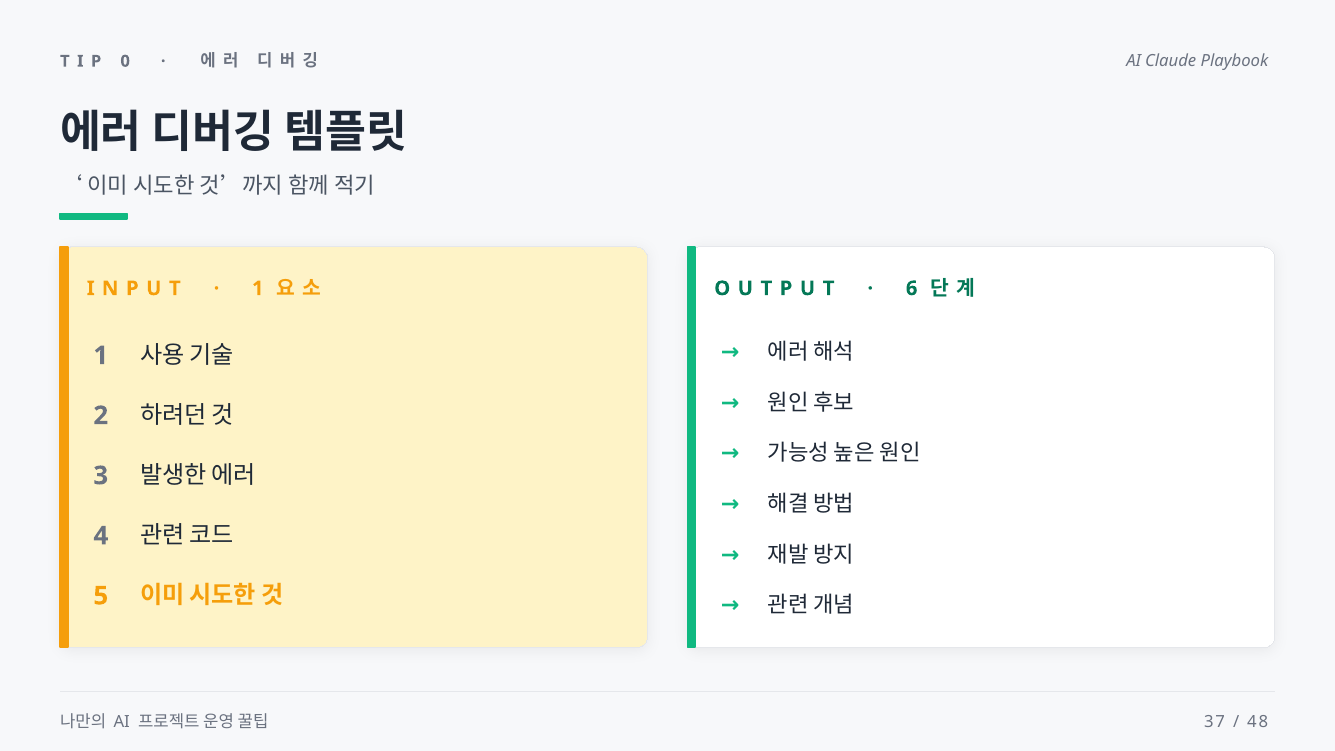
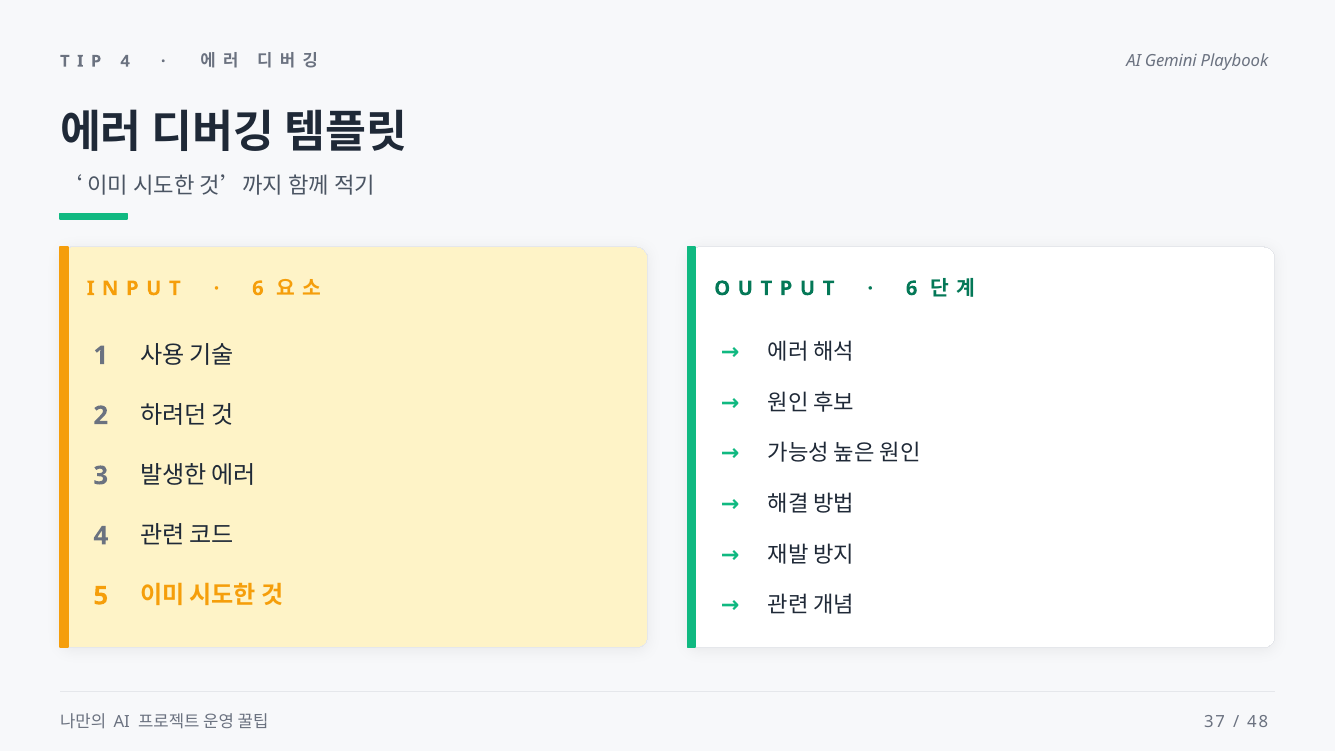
0: 0 -> 4 (125, 61)
Claude: Claude -> Gemini (1171, 61)
1: 1 -> 6 (258, 288)
